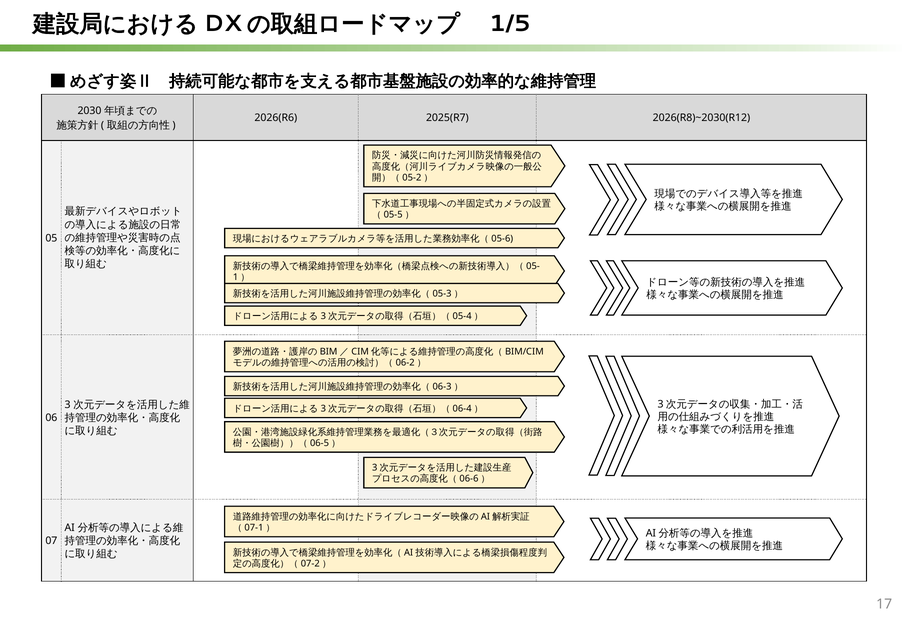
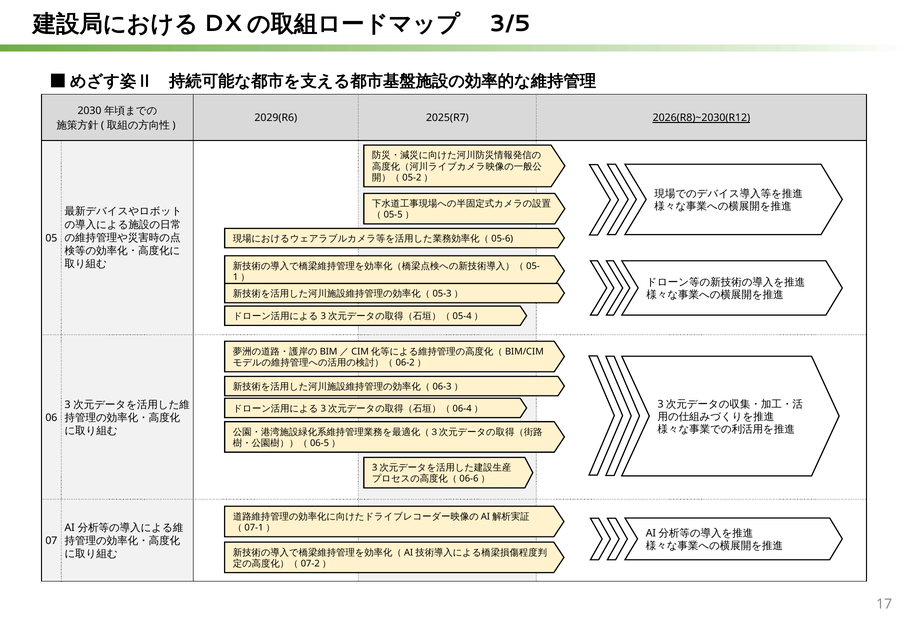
1/5: 1/5 -> 3/5 (510, 24)
2026(R6: 2026(R6 -> 2029(R6 (276, 118)
2026(R8)~2030(R12 underline: none -> present (701, 118)
